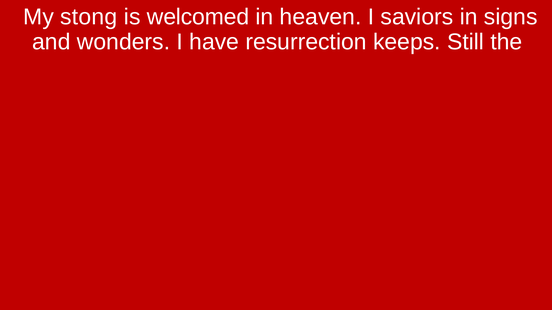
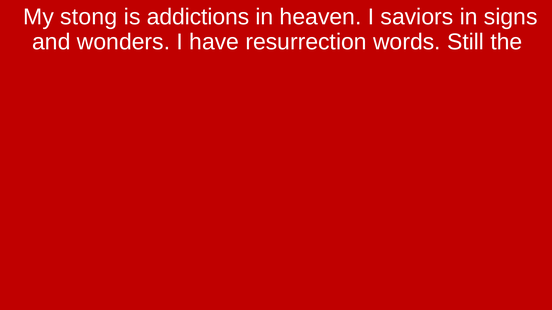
welcomed: welcomed -> addictions (198, 17)
keeps: keeps -> words (407, 42)
